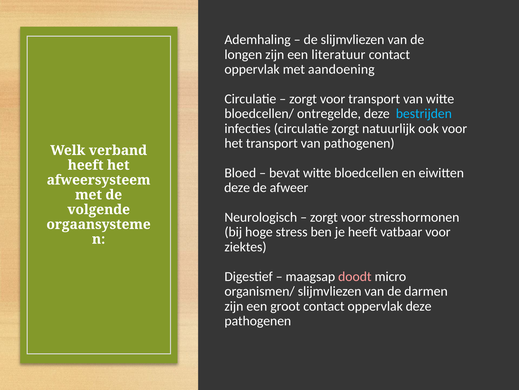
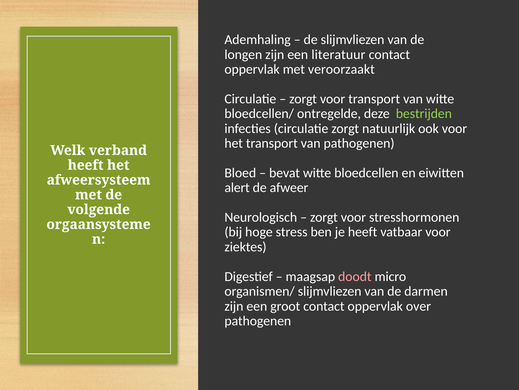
aandoening: aandoening -> veroorzaakt (341, 69)
bestrijden colour: light blue -> light green (424, 114)
deze: deze -> alert (237, 187)
oppervlak deze: deze -> over (418, 306)
